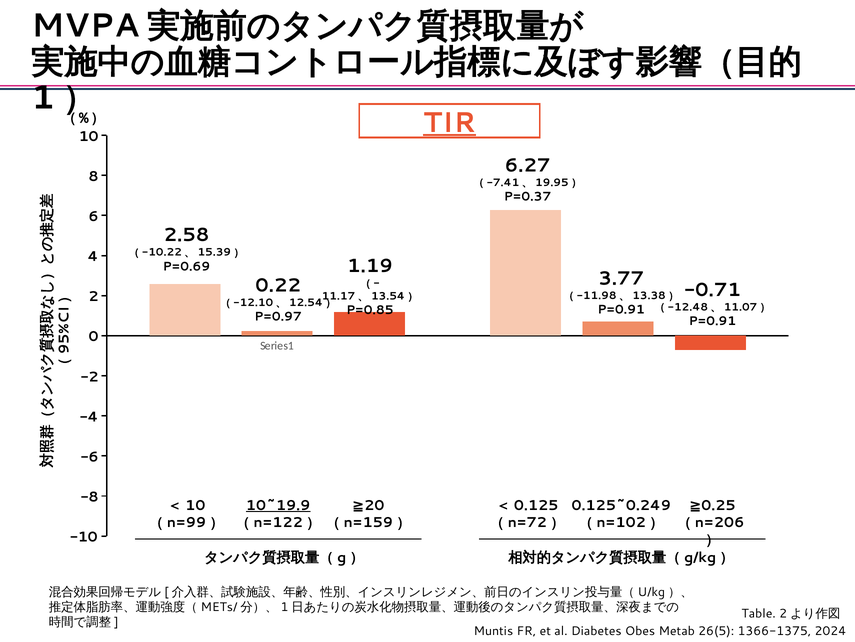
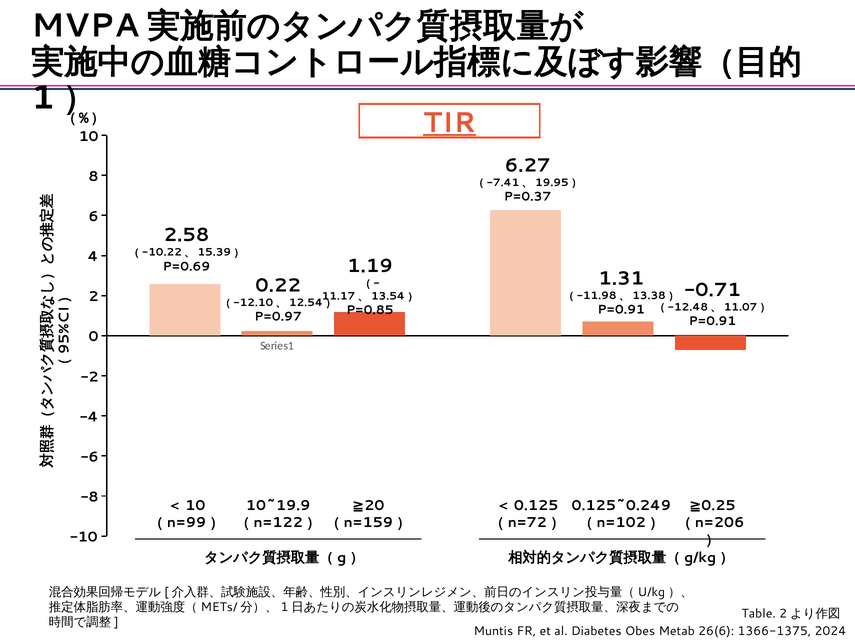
3.77: 3.77 -> 1.31 (621, 278)
10~19.9 underline: present -> none (278, 505)
26(5: 26(5 -> 26(6 (716, 630)
